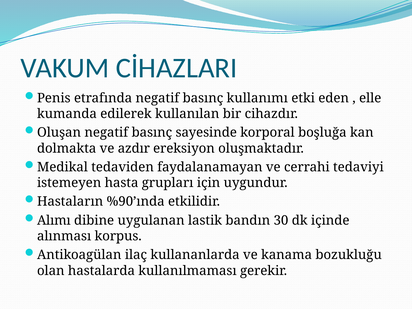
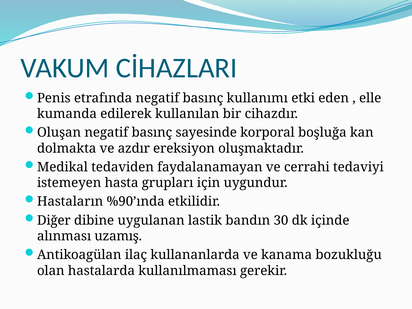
Alımı: Alımı -> Diğer (54, 220)
korpus: korpus -> uzamış (118, 236)
